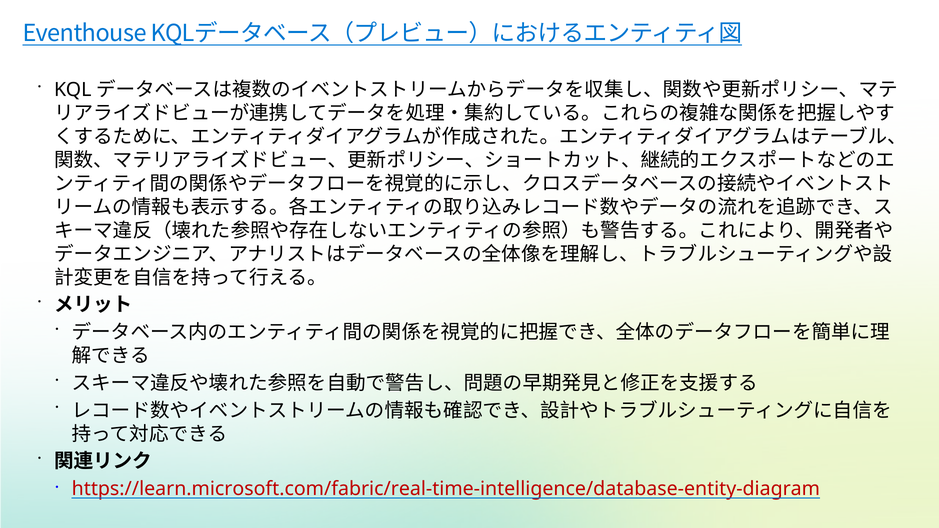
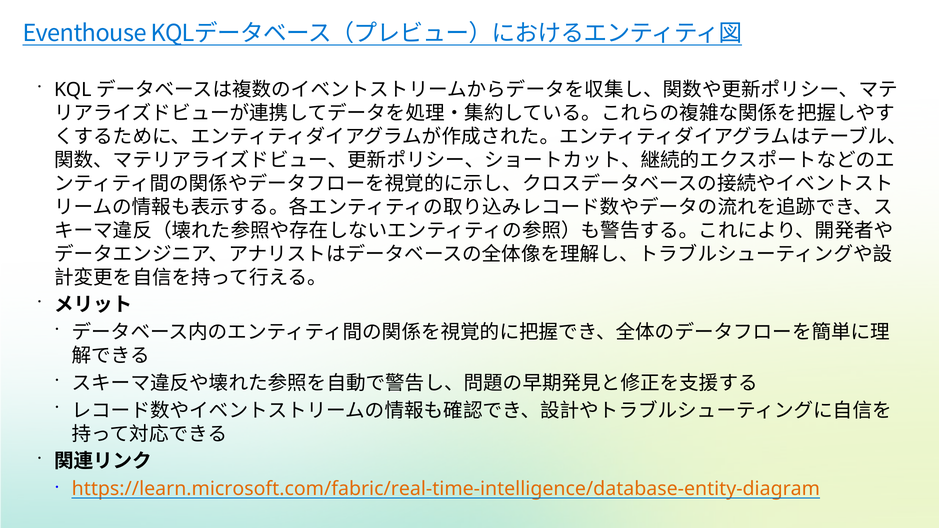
https://learn.microsoft.com/fabric/real-time-intelligence/database-entity-diagram colour: red -> orange (446, 489)
